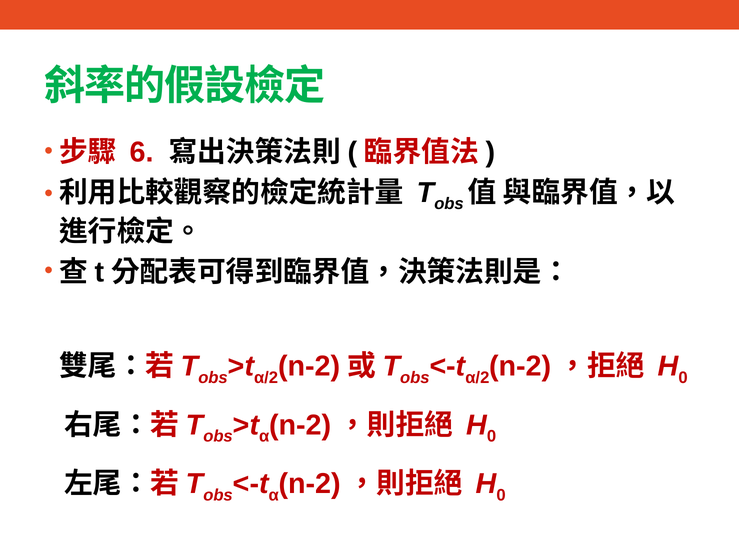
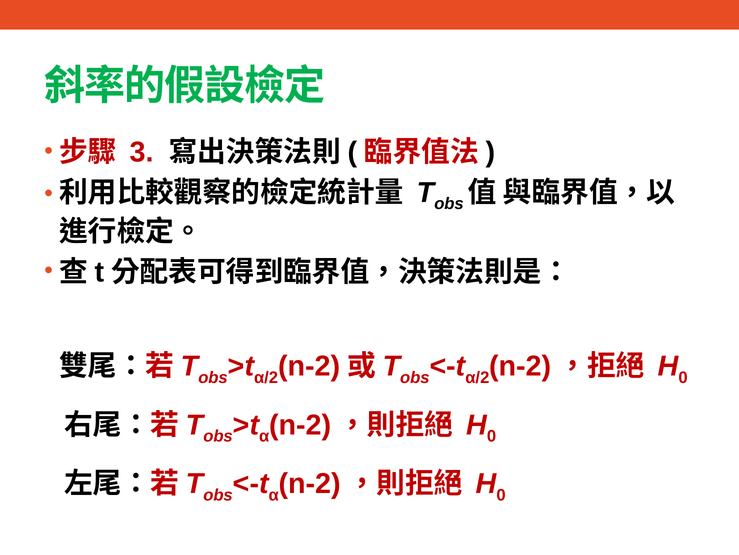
6: 6 -> 3 (142, 152)
